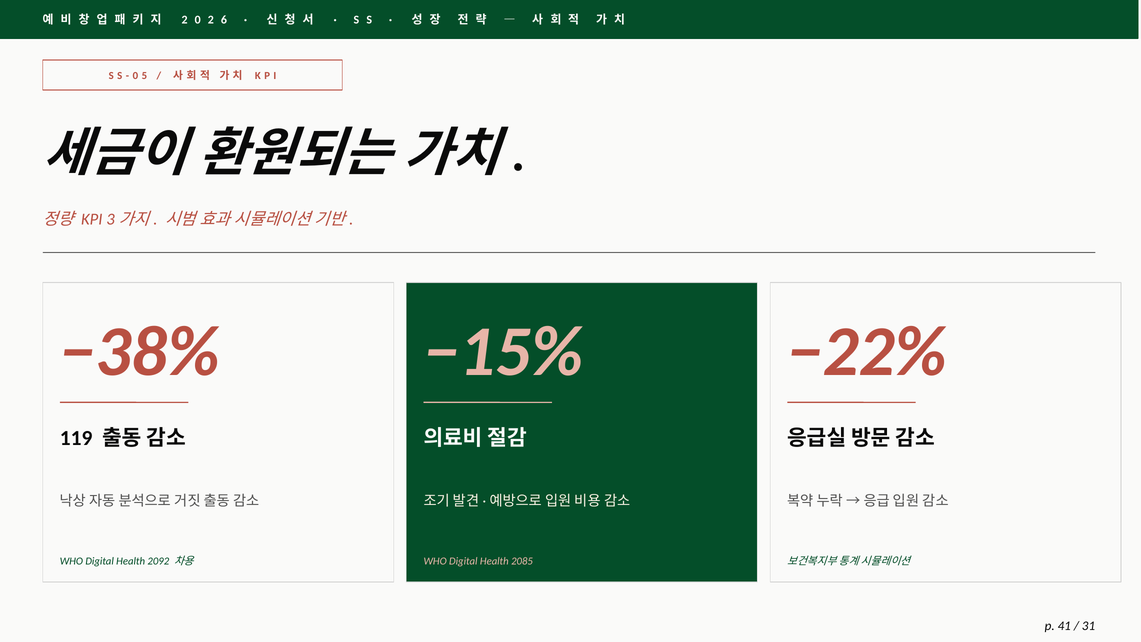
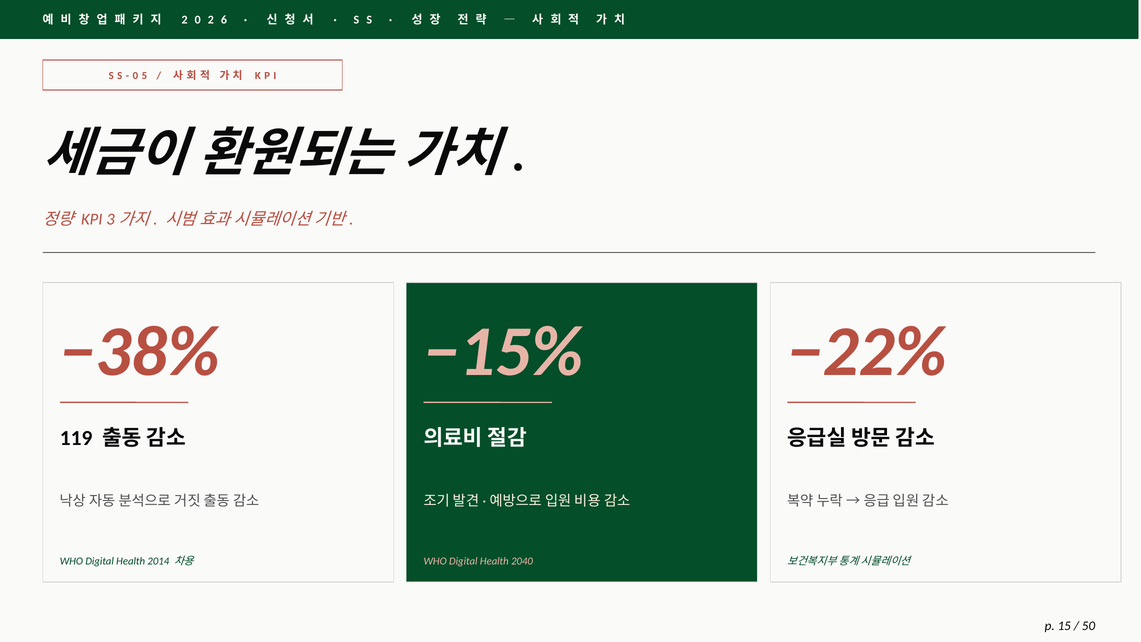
2092: 2092 -> 2014 (158, 561)
2085: 2085 -> 2040 (522, 561)
41: 41 -> 15 (1064, 626)
31: 31 -> 50 (1088, 626)
